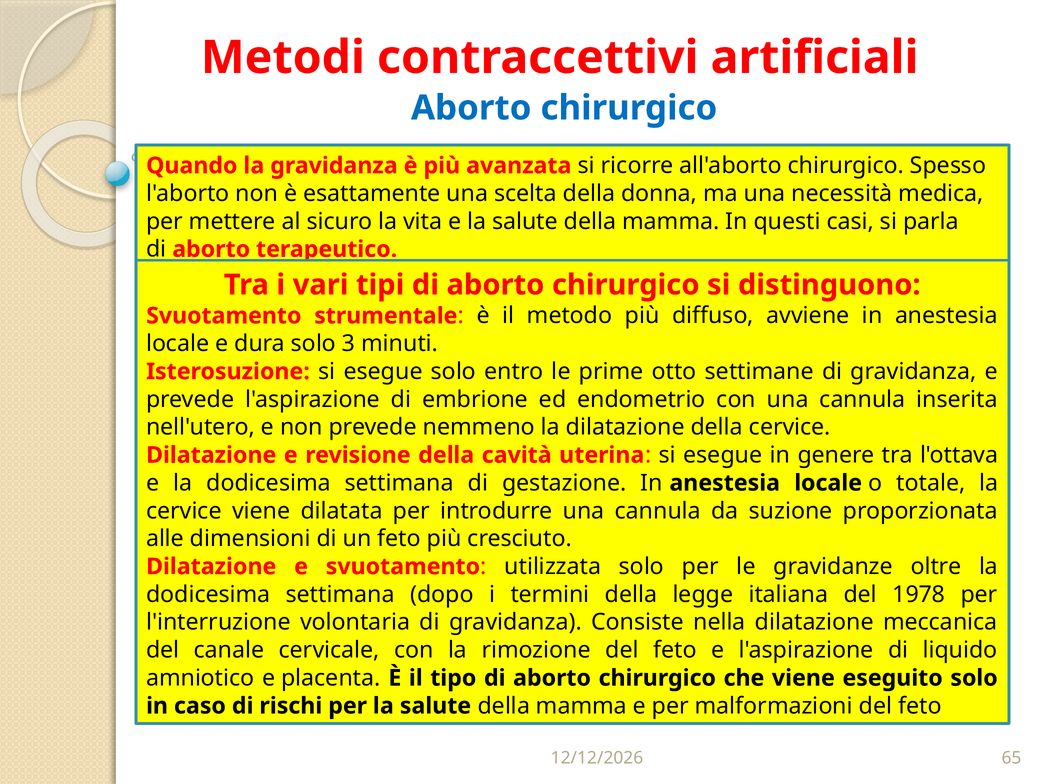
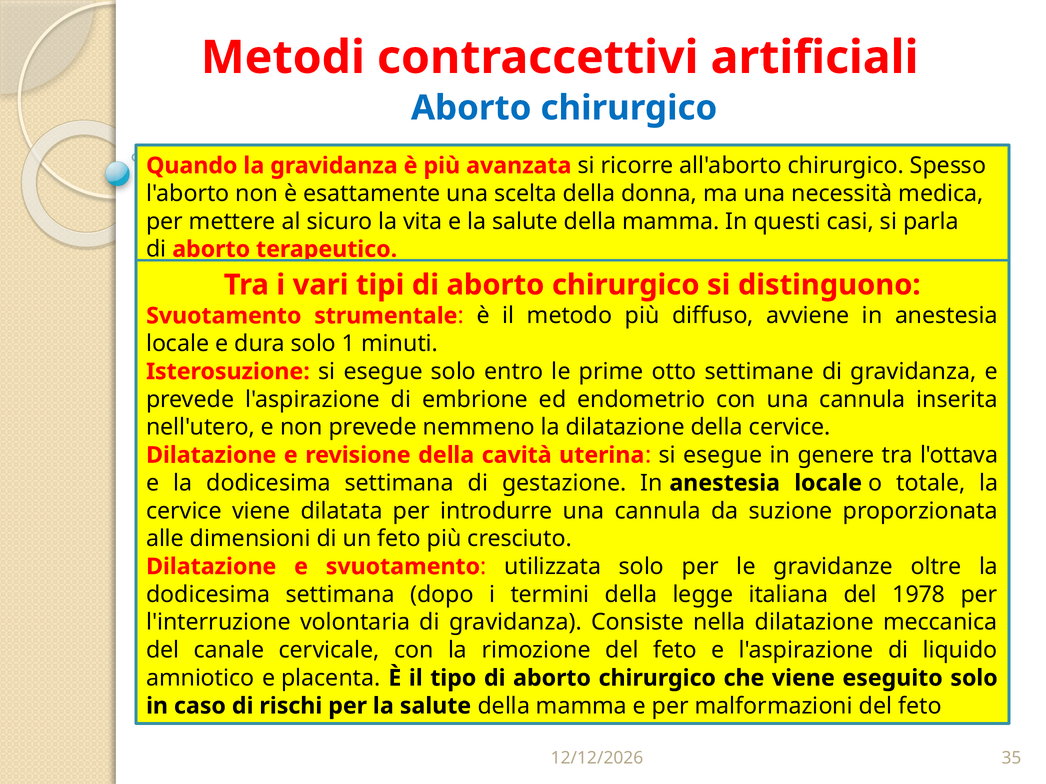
3: 3 -> 1 (349, 344)
65: 65 -> 35 (1011, 759)
